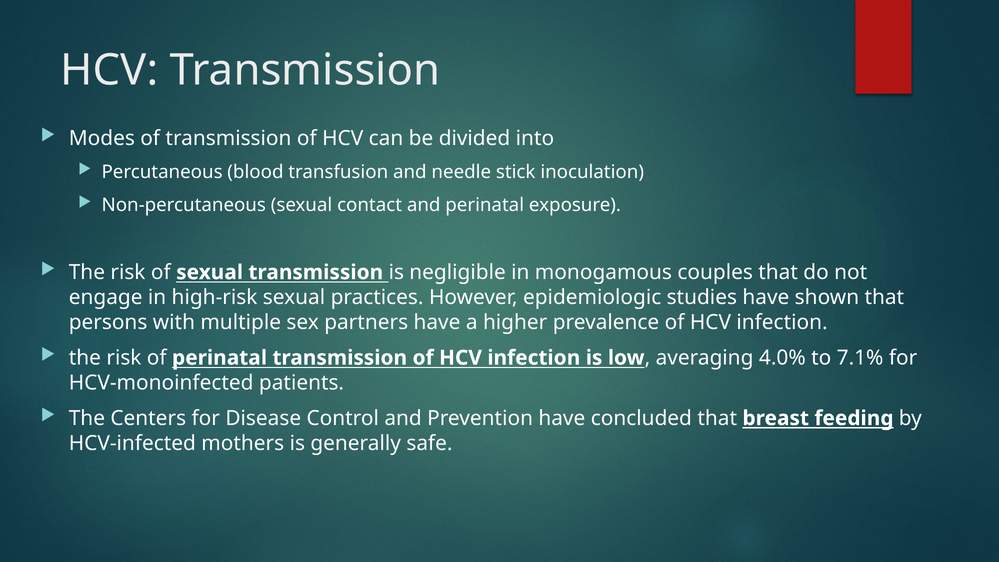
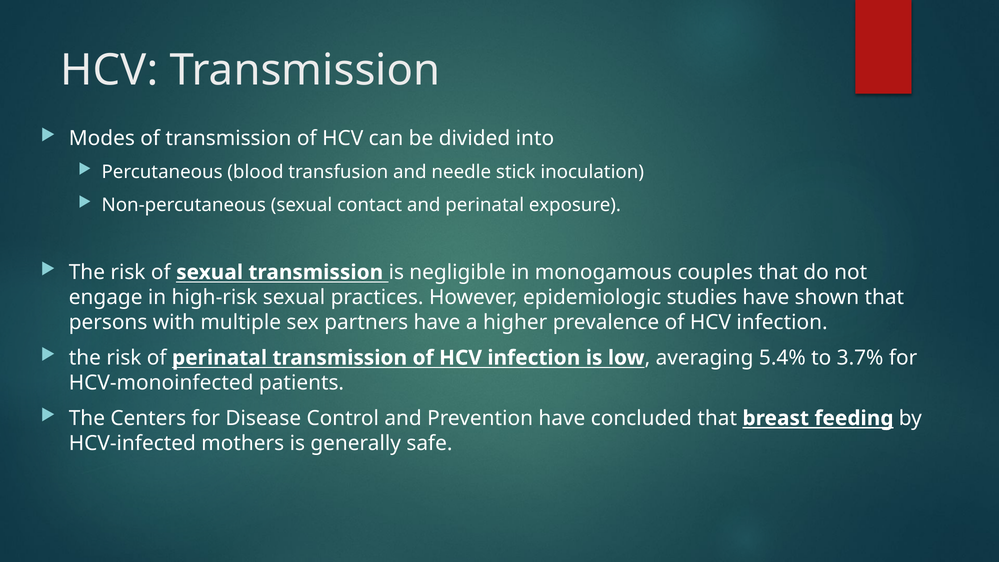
4.0%: 4.0% -> 5.4% (782, 358)
7.1%: 7.1% -> 3.7% (860, 358)
